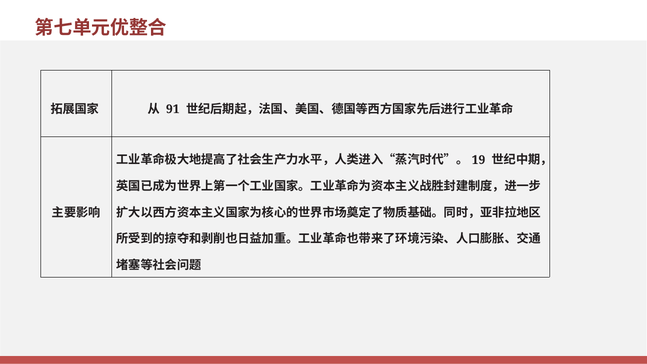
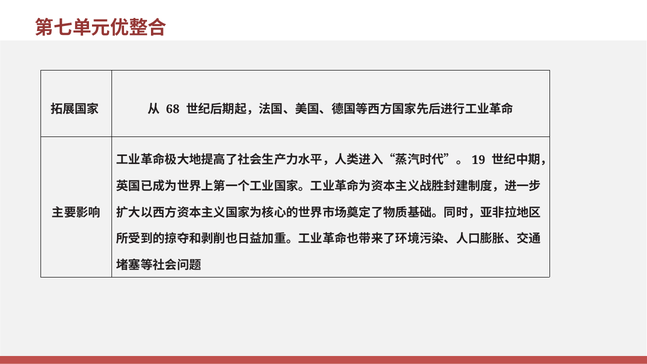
91: 91 -> 68 (173, 109)
